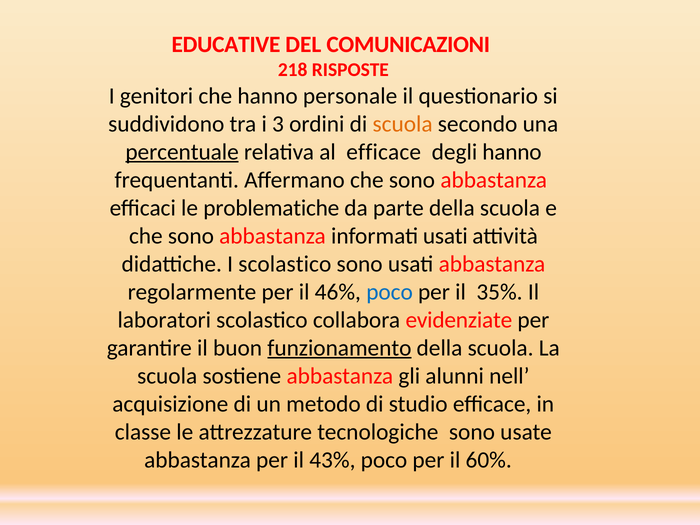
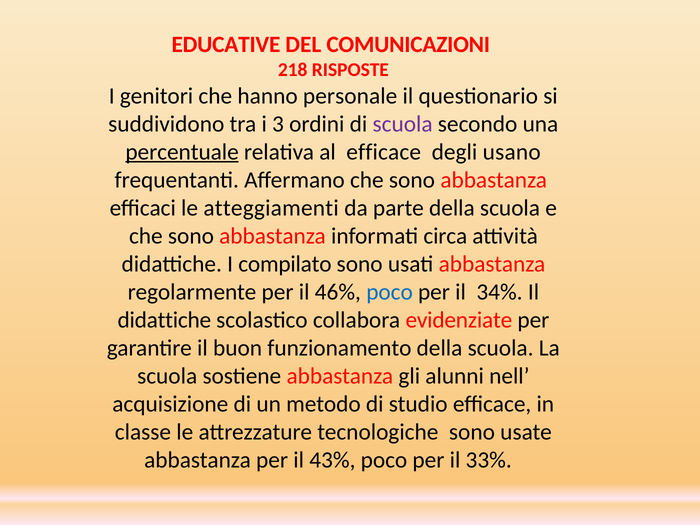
scuola colour: orange -> purple (403, 124)
degli hanno: hanno -> usano (512, 152)
problematiche: problematiche -> atteggiamenti (271, 208)
informati usati: usati -> circa (445, 236)
I scolastico: scolastico -> compilato (285, 264)
35%: 35% -> 34% (500, 292)
laboratori: laboratori -> didattiche (164, 320)
funzionamento underline: present -> none (339, 348)
60%: 60% -> 33% (489, 460)
